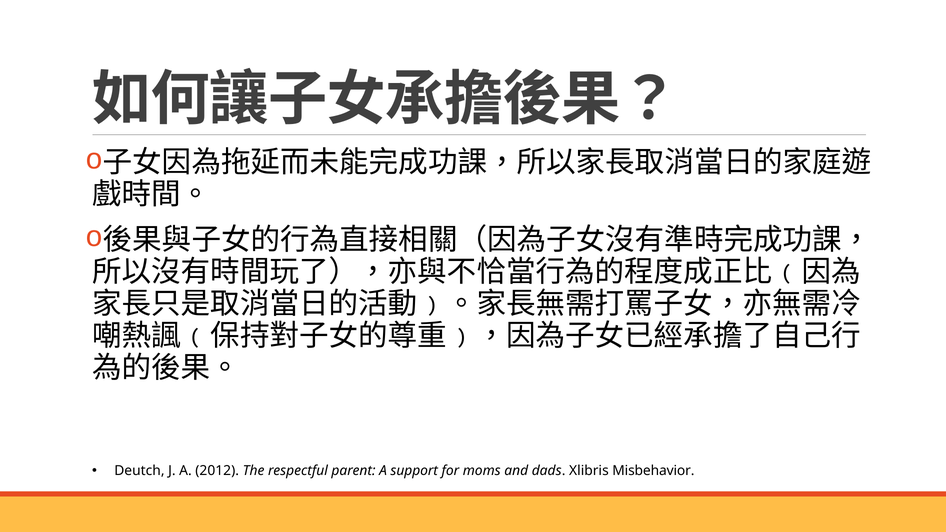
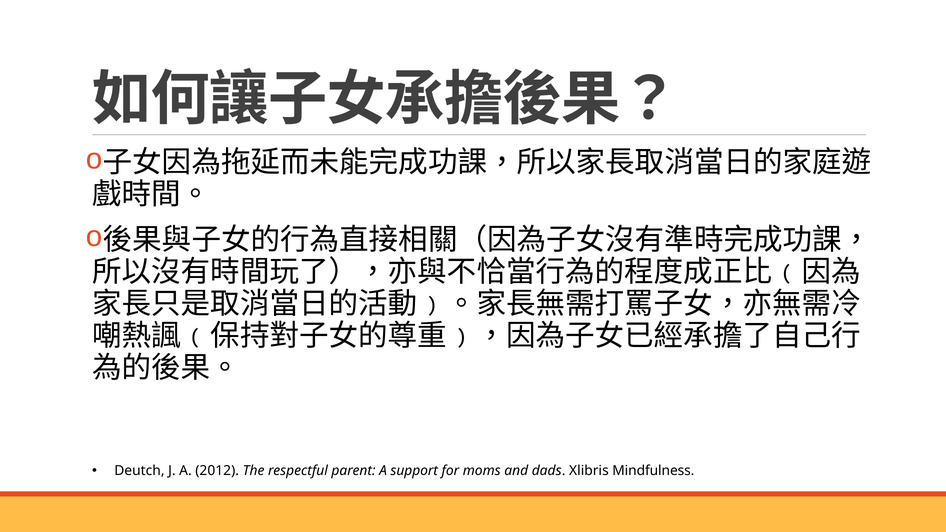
Misbehavior: Misbehavior -> Mindfulness (653, 471)
